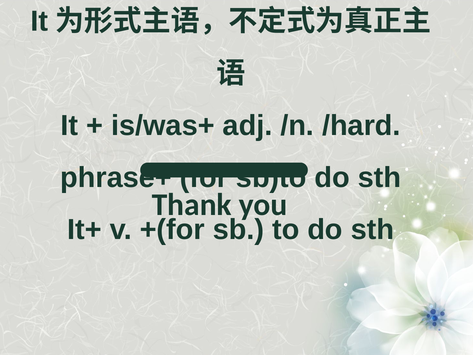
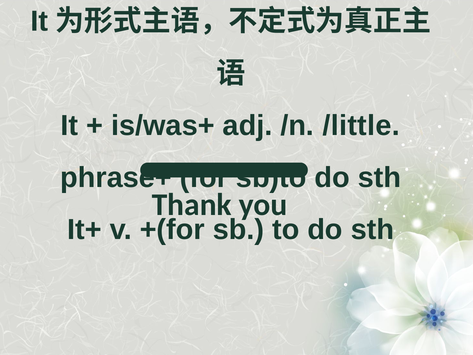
/hard: /hard -> /little (361, 125)
